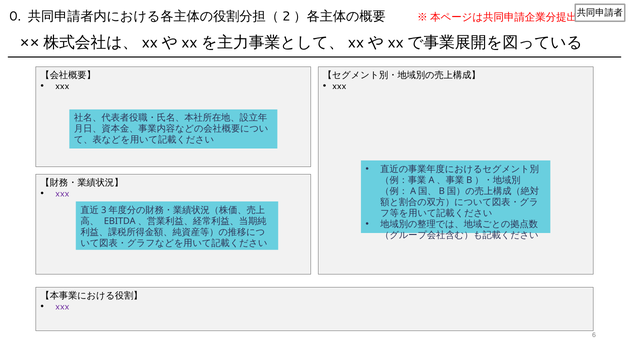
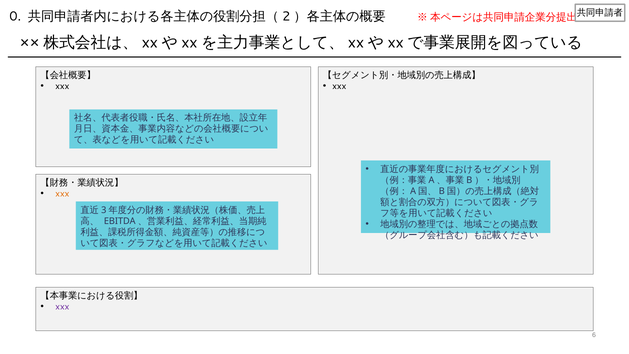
xxx colour: purple -> orange (62, 193)
